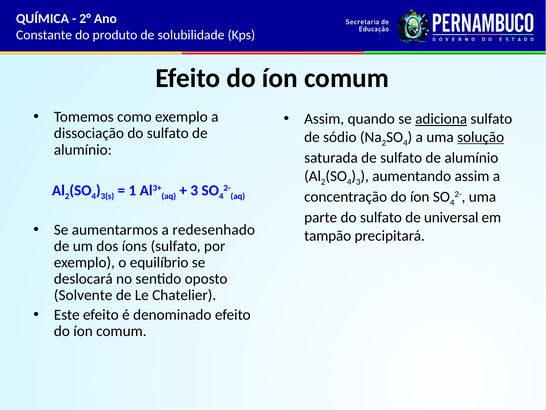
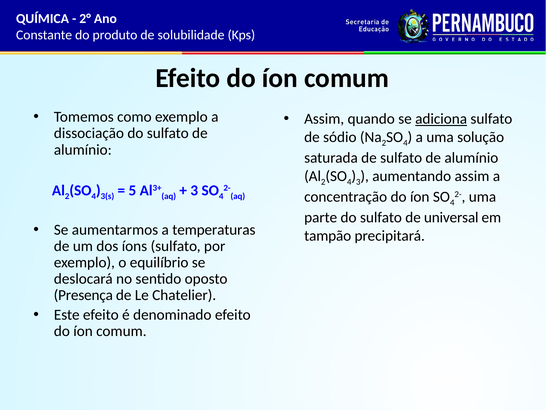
solução underline: present -> none (481, 137)
1: 1 -> 5 (132, 190)
redesenhado: redesenhado -> temperaturas (214, 229)
Solvente: Solvente -> Presença (83, 295)
